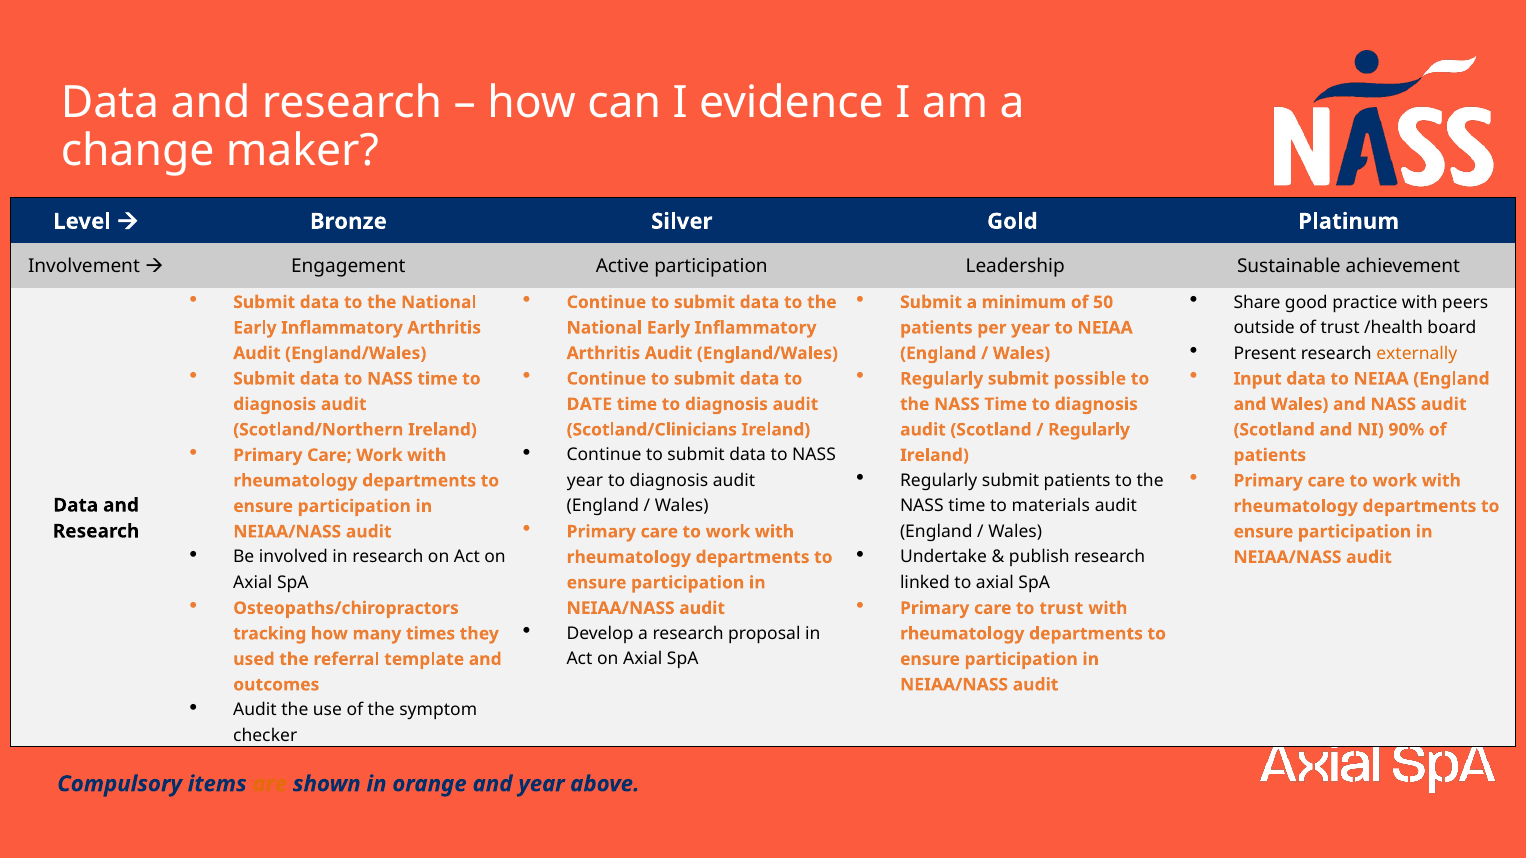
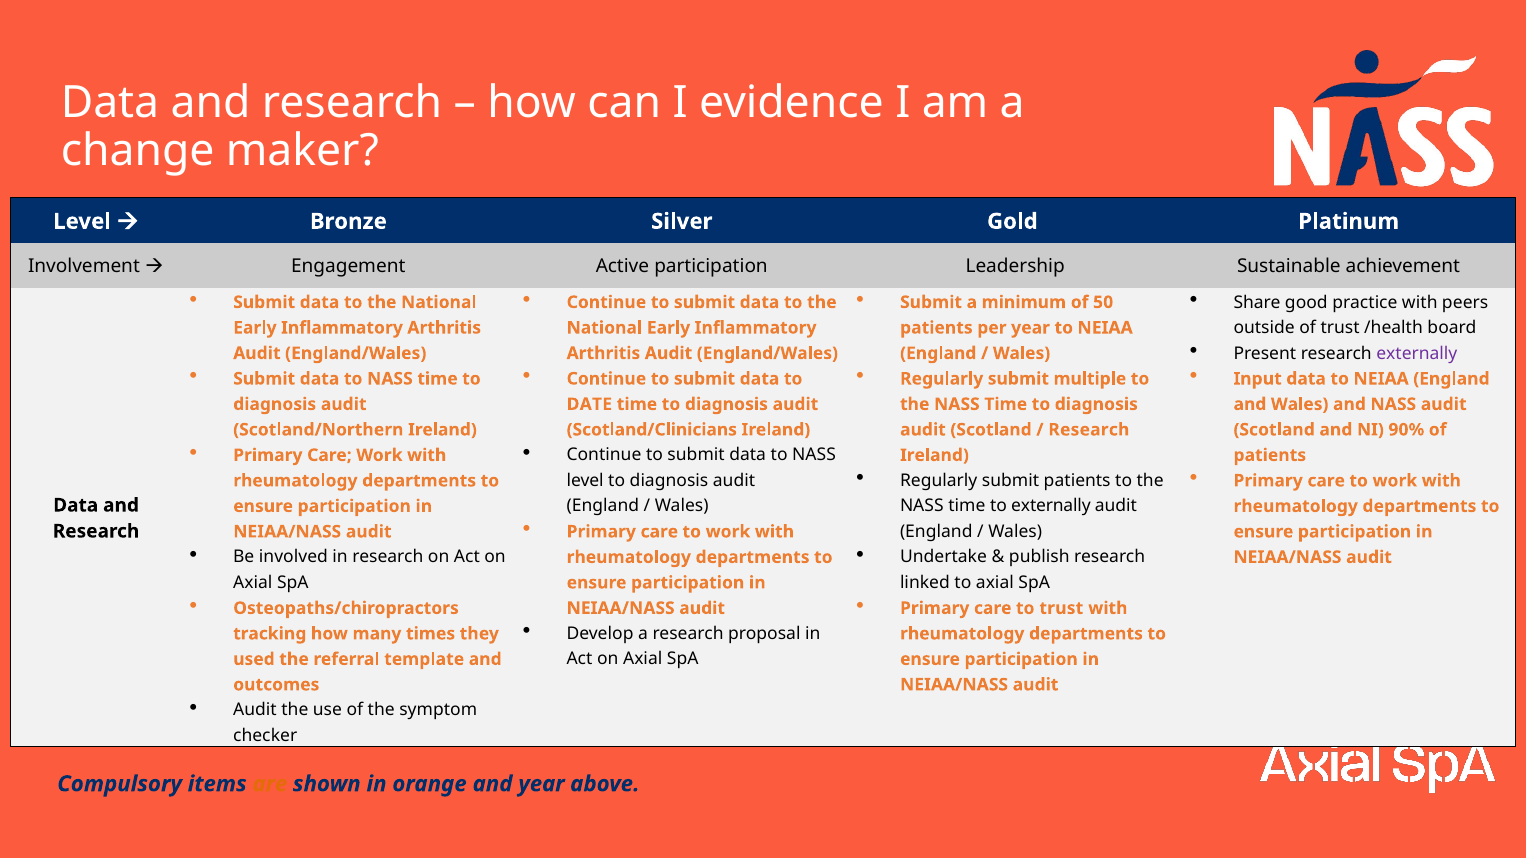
externally colour: orange -> purple (1417, 353)
possible: possible -> multiple (1090, 379)
Regularly: Regularly -> Research (1089, 430)
year: year -> level (585, 481)
to materials: materials -> externally (1051, 506)
